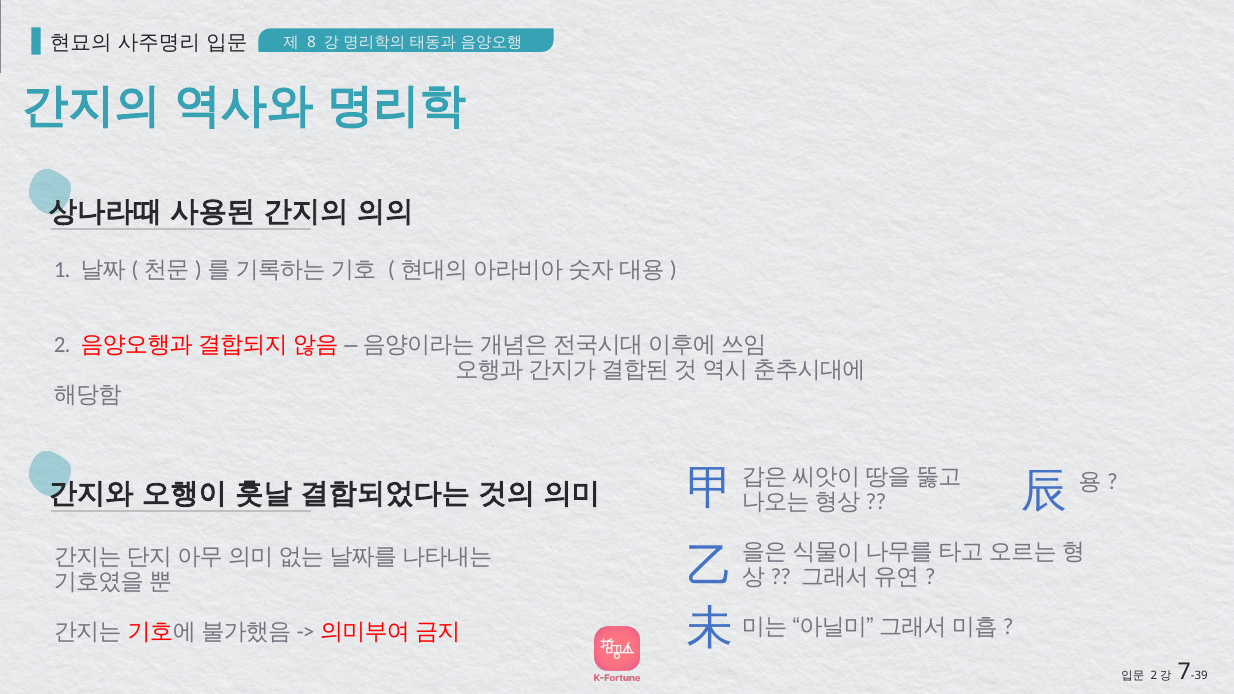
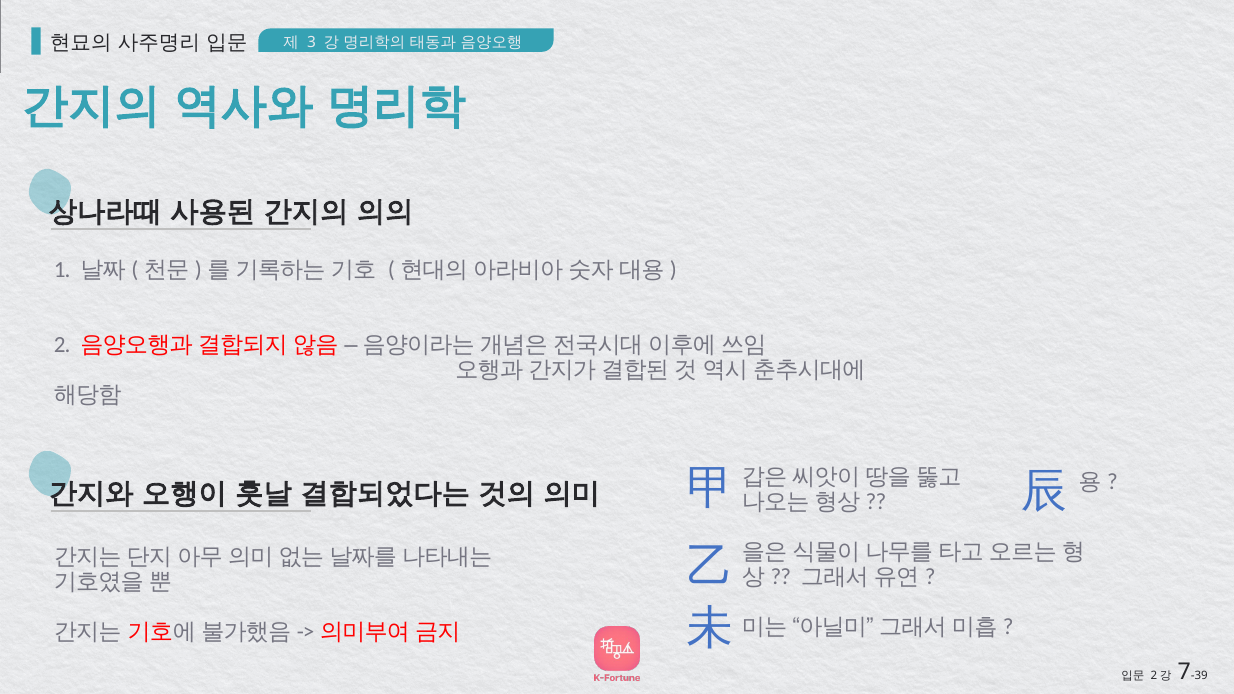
8: 8 -> 3 (311, 42)
